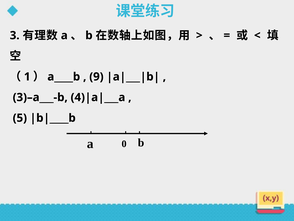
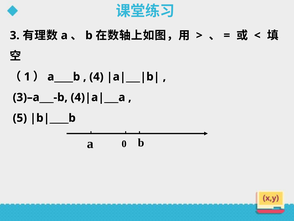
9: 9 -> 4 (96, 77)
